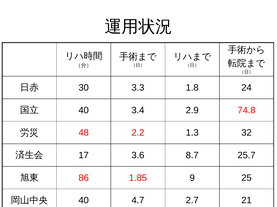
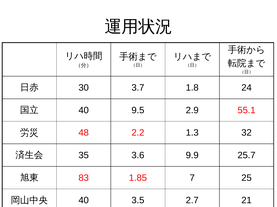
3.3: 3.3 -> 3.7 (138, 88)
3.4: 3.4 -> 9.5 (138, 111)
74.8: 74.8 -> 55.1 (247, 111)
17: 17 -> 35 (84, 156)
8.7: 8.7 -> 9.9 (192, 156)
86: 86 -> 83 (84, 178)
9: 9 -> 7 (192, 178)
4.7: 4.7 -> 3.5 (138, 201)
